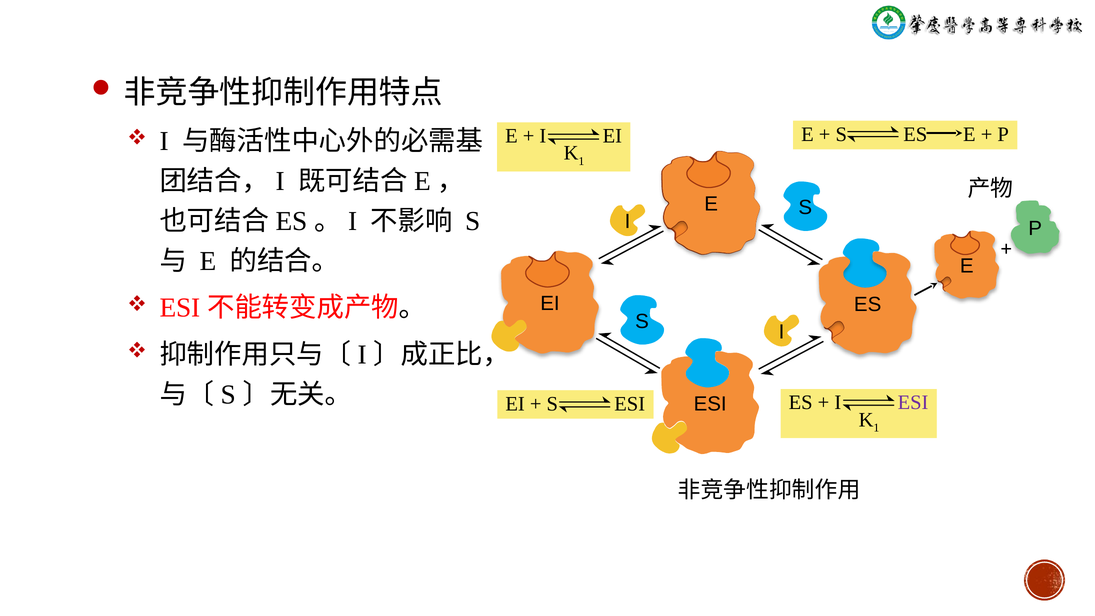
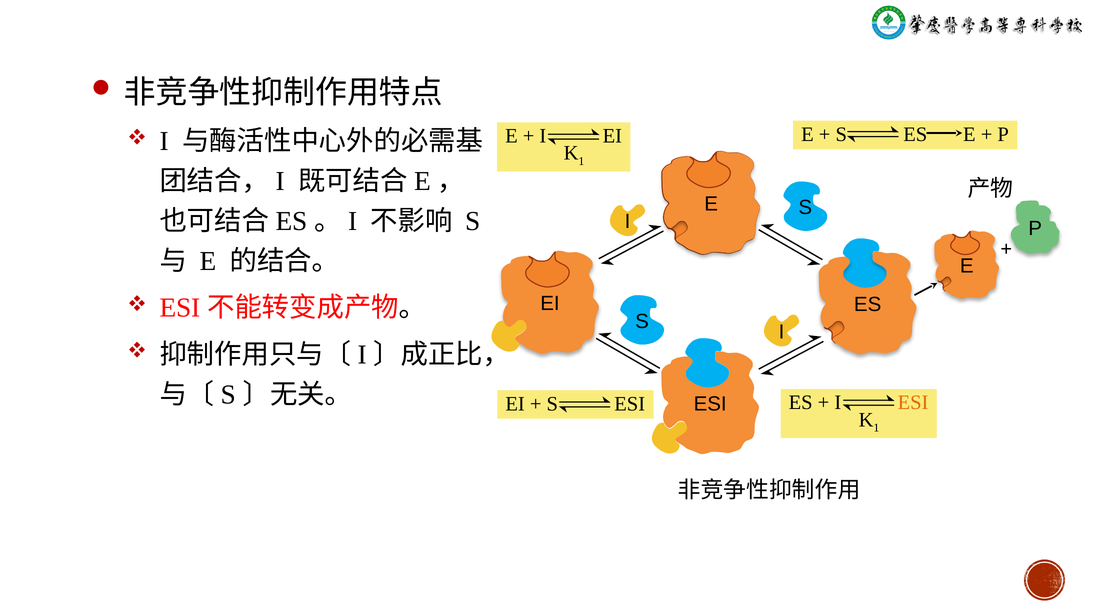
ESI colour: purple -> orange (913, 403)
